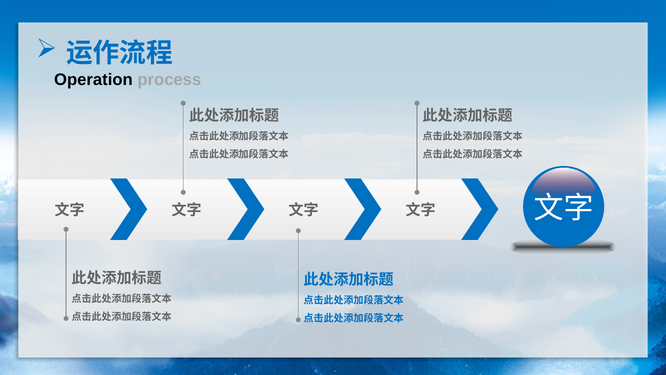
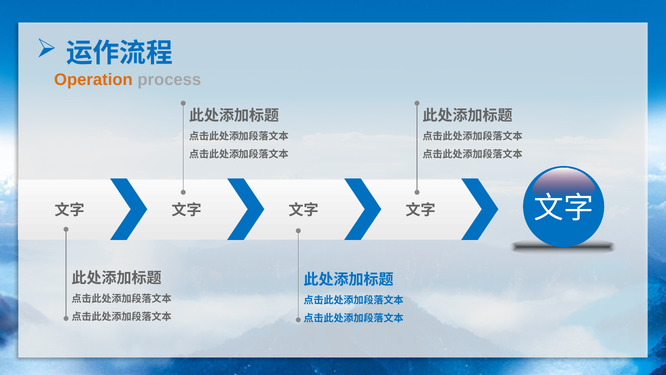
Operation colour: black -> orange (93, 79)
